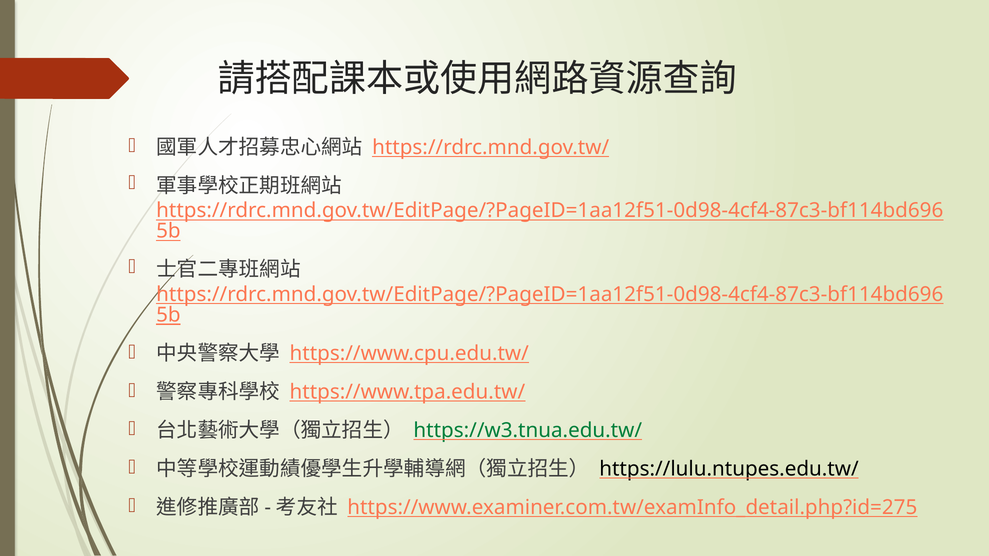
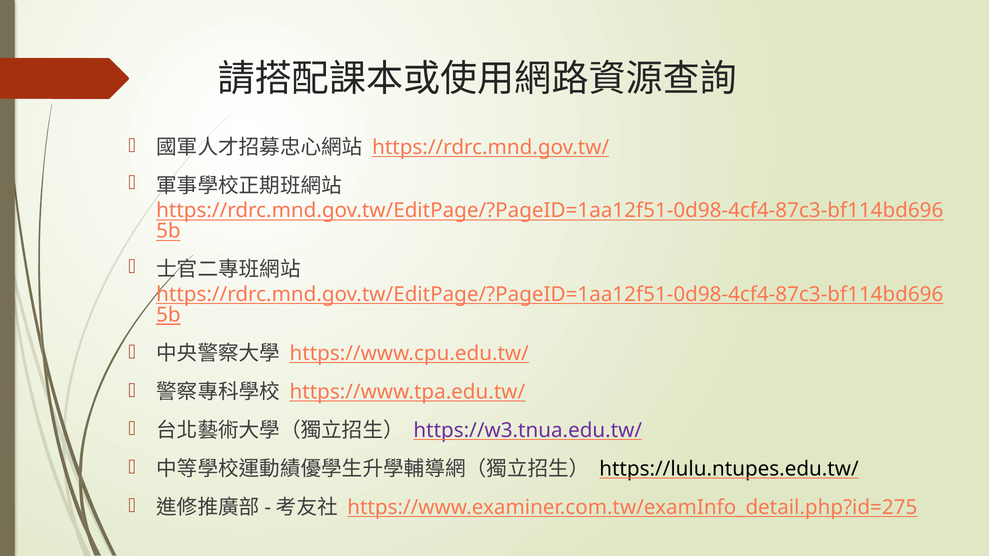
https://w3.tnua.edu.tw/ colour: green -> purple (528, 431)
